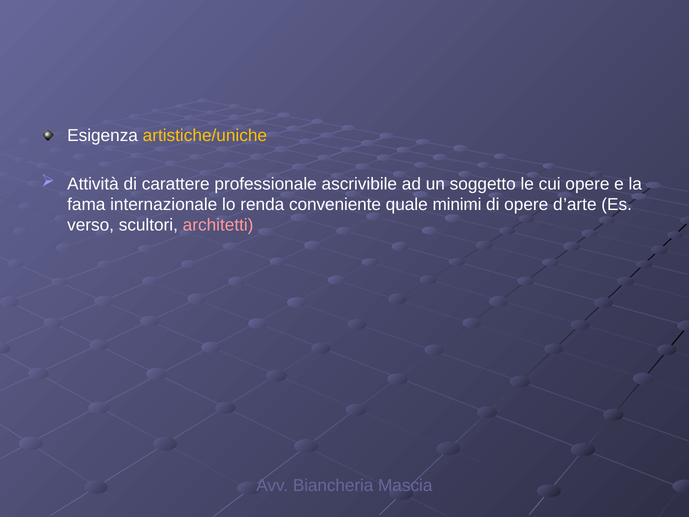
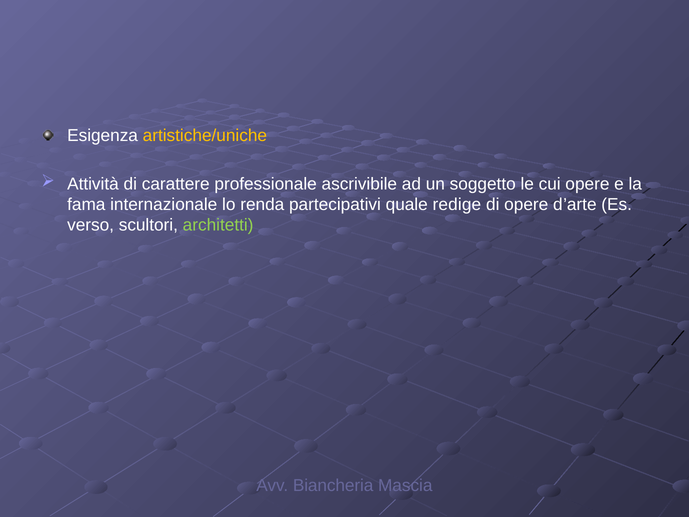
conveniente: conveniente -> partecipativi (335, 204)
minimi: minimi -> redige (457, 204)
architetti colour: pink -> light green (218, 225)
